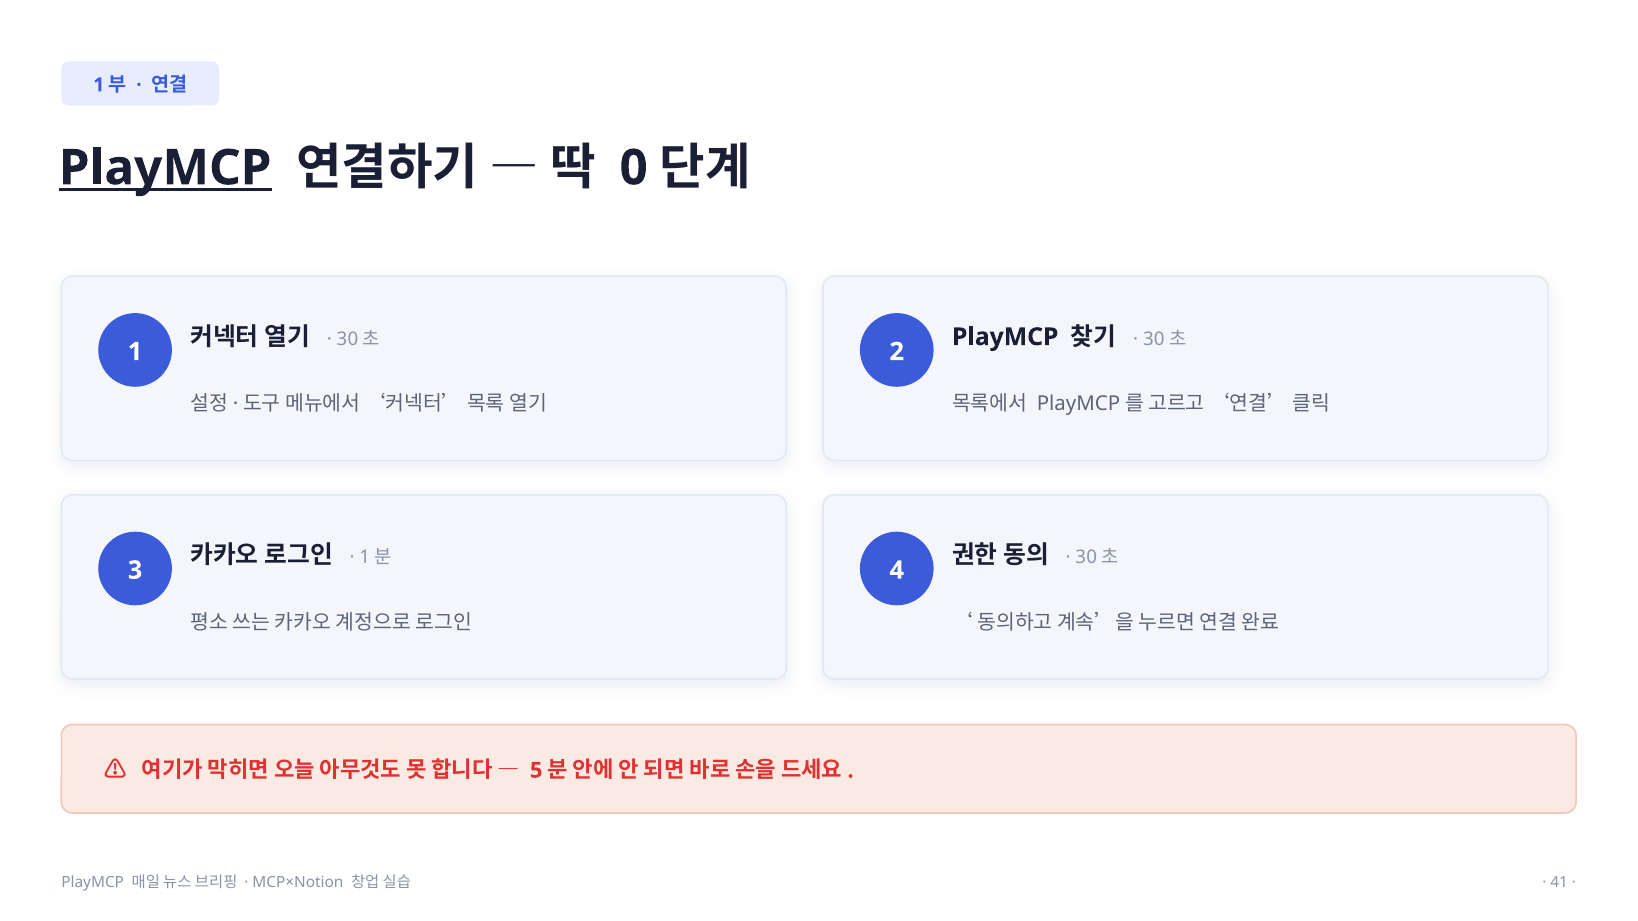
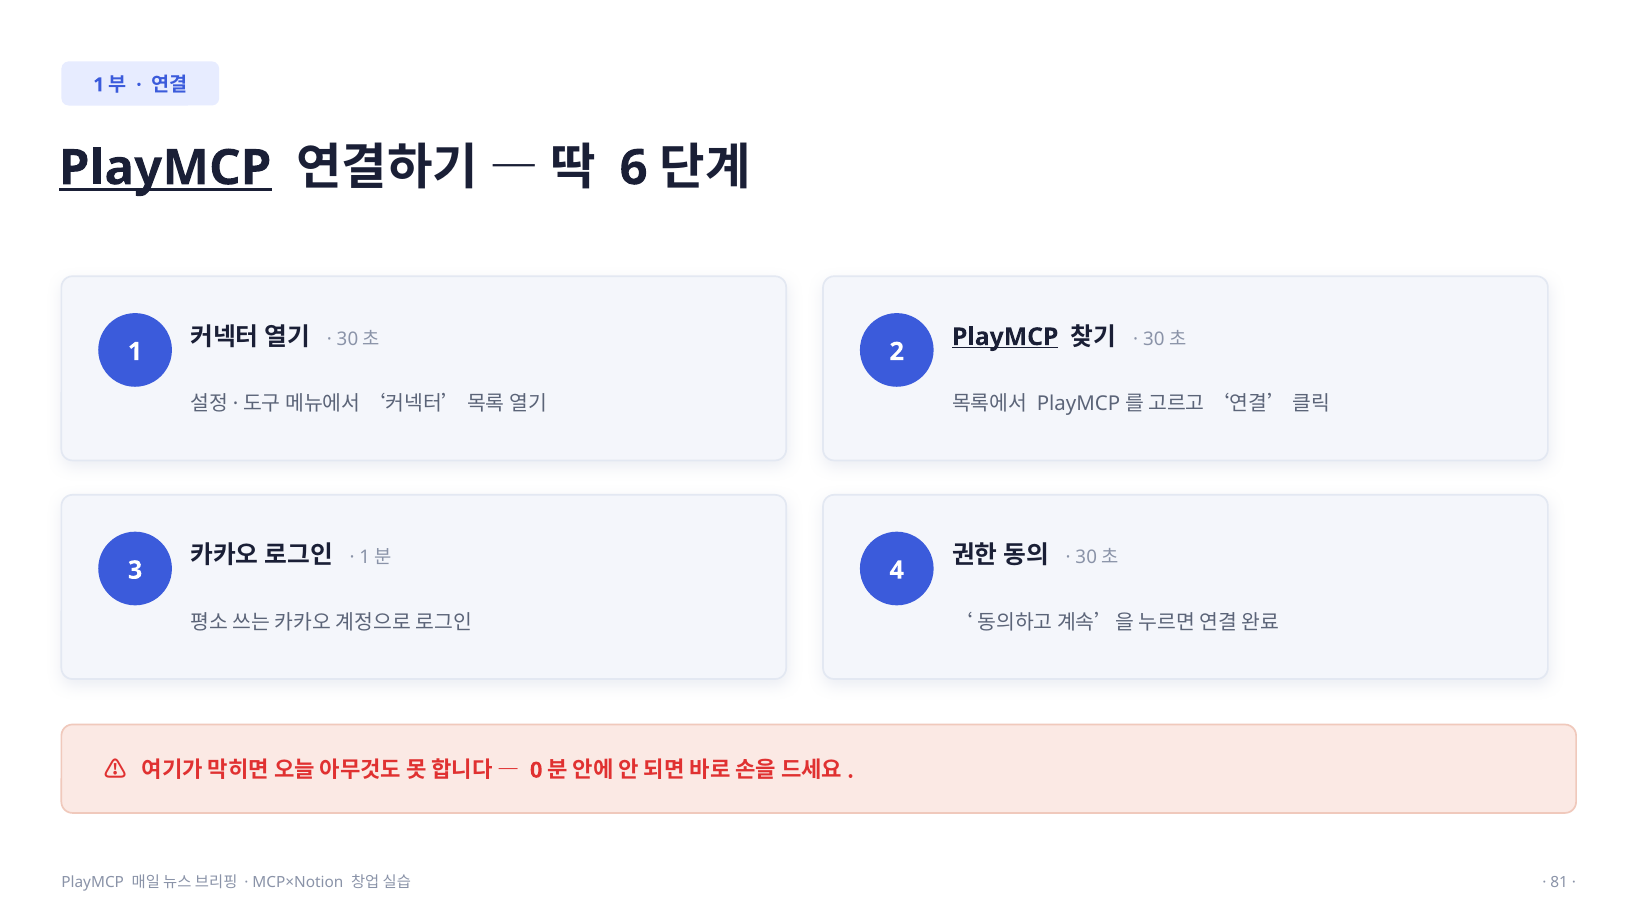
0: 0 -> 6 (634, 168)
PlayMCP underline: none -> present (1005, 337)
5: 5 -> 0 (536, 771)
41: 41 -> 81 (1559, 883)
